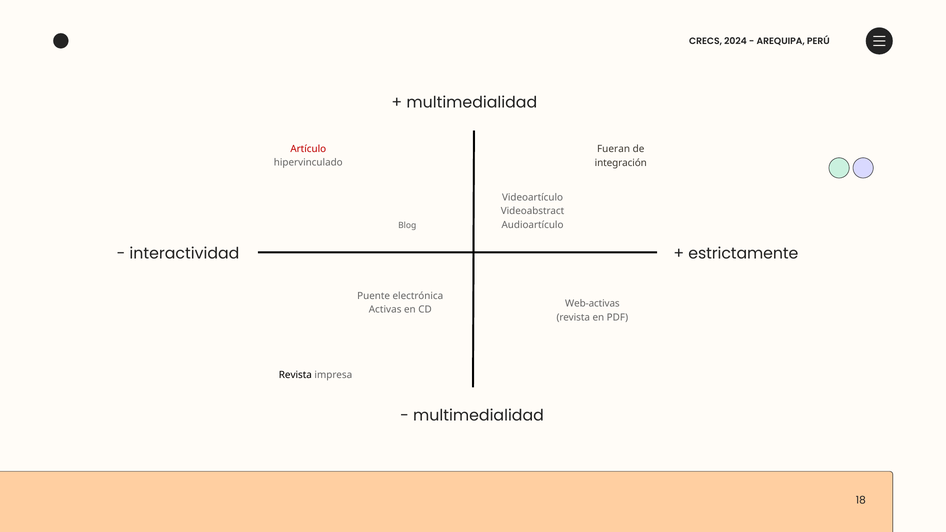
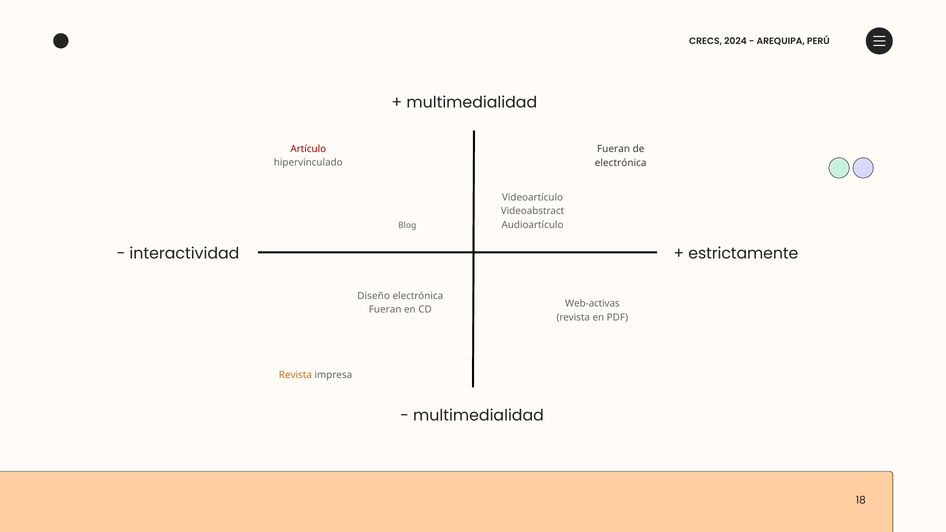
integración: integración -> electrónica (621, 163)
Puente: Puente -> Diseño (374, 296)
Activas: Activas -> Fueran (385, 310)
Revista colour: black -> orange (295, 375)
